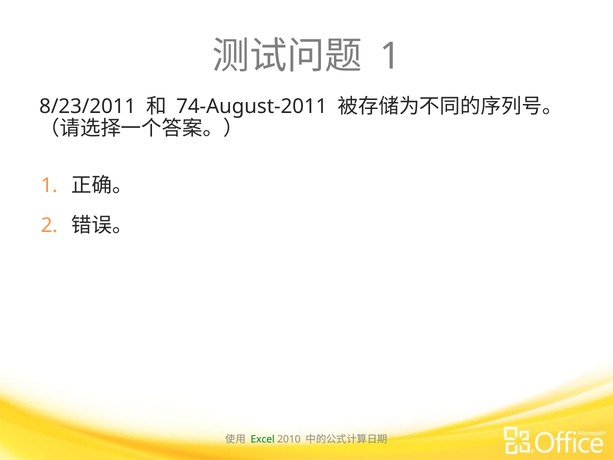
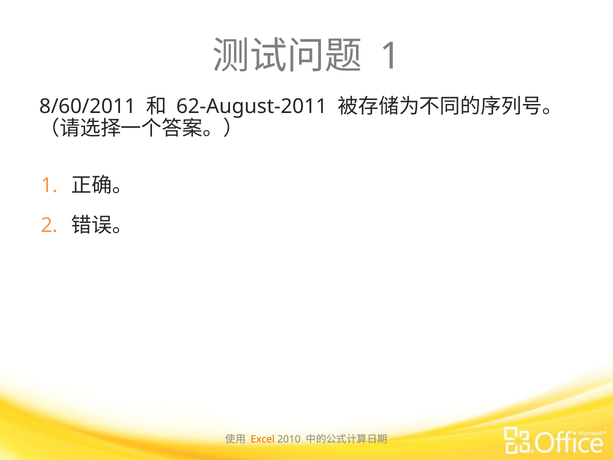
8/23/2011: 8/23/2011 -> 8/60/2011 (88, 106)
74-August-2011: 74-August-2011 -> 62-August-2011 (252, 106)
Excel colour: green -> orange (263, 439)
